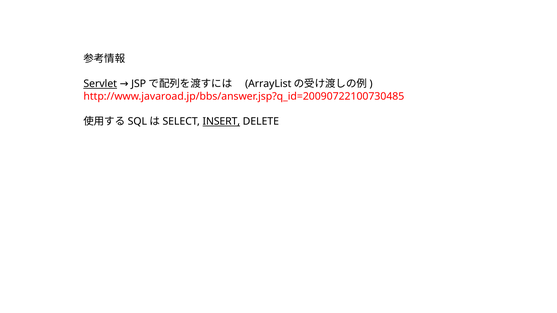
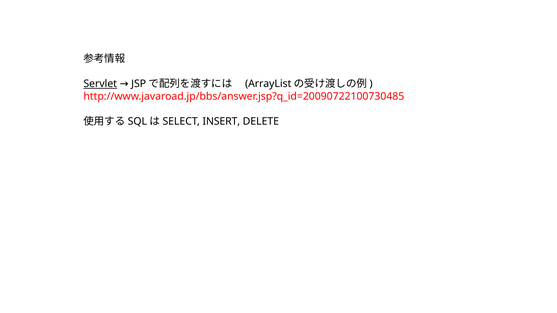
INSERT underline: present -> none (221, 122)
